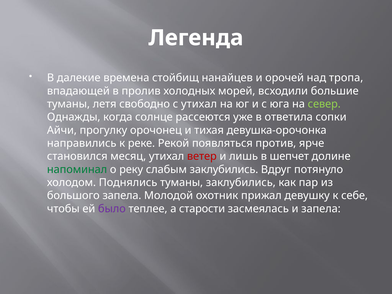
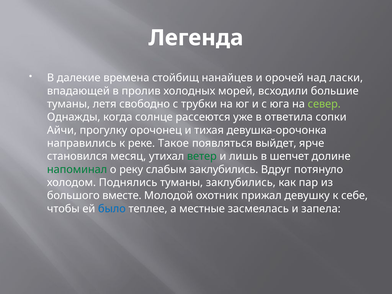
тропа: тропа -> ласки (346, 78)
с утихал: утихал -> трубки (199, 104)
Рекой: Рекой -> Такое (173, 143)
против: против -> выйдет (276, 143)
ветер colour: red -> green (202, 156)
большого запела: запела -> вместе (122, 196)
было colour: purple -> blue (112, 209)
старости: старости -> местные (202, 209)
